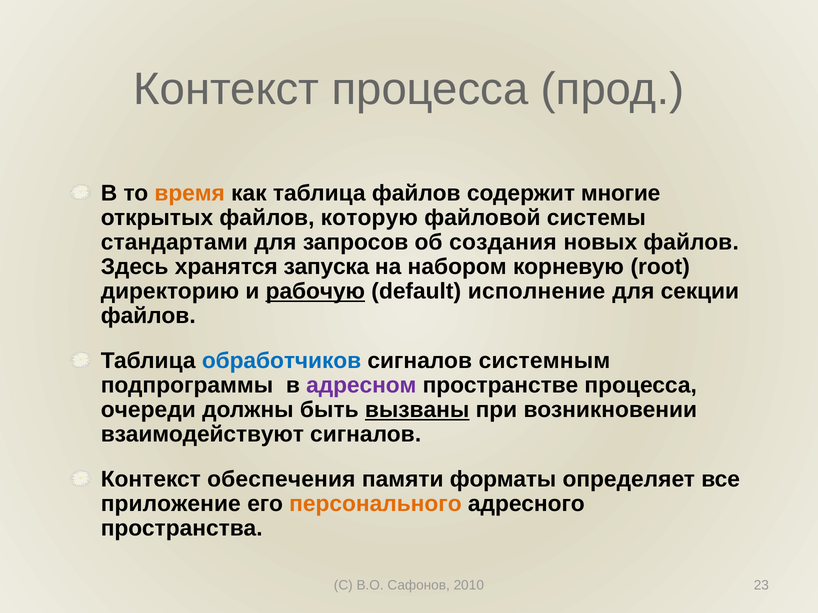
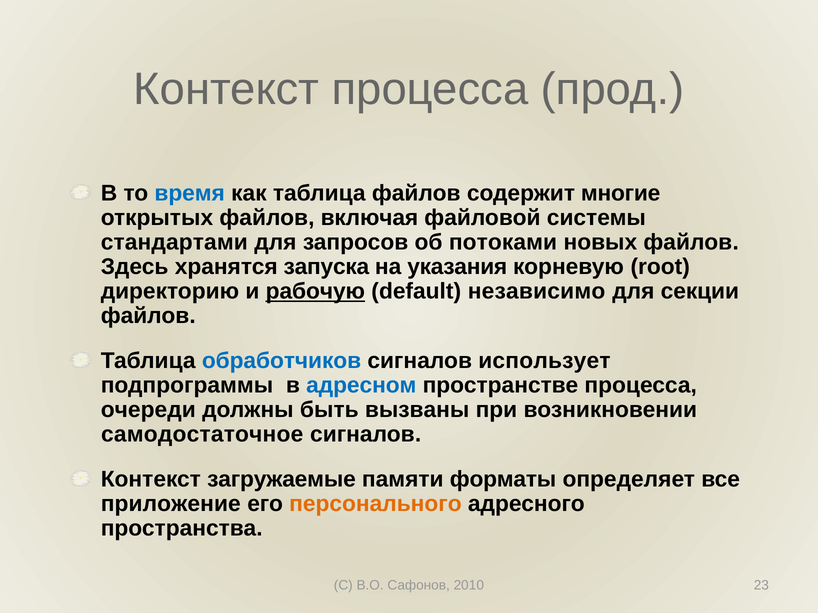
время colour: orange -> blue (190, 193)
которую: которую -> включая (369, 218)
создания: создания -> потоками (503, 243)
набором: набором -> указания (457, 267)
исполнение: исполнение -> независимо (537, 292)
системным: системным -> использует (544, 361)
адресном colour: purple -> blue (361, 386)
вызваны underline: present -> none (417, 410)
взаимодействуют: взаимодействуют -> самодостаточное (202, 435)
обеспечения: обеспечения -> загружаемые (281, 480)
